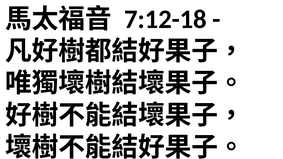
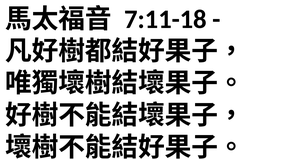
7:12-18: 7:12-18 -> 7:11-18 (165, 19)
